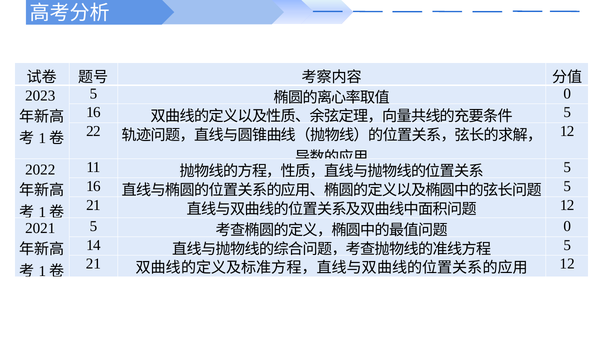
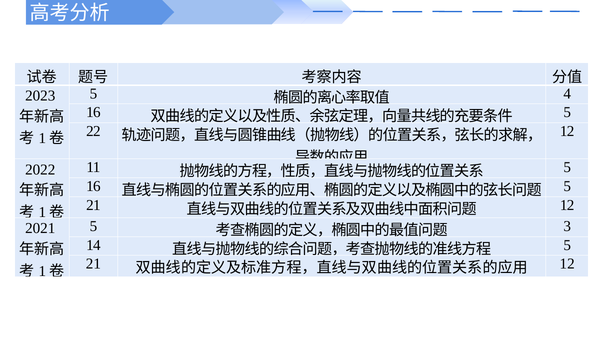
0: 0 -> 4 (567, 94)
0: 0 -> 3 (567, 226)
